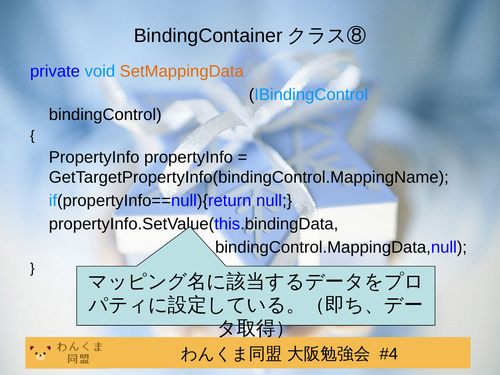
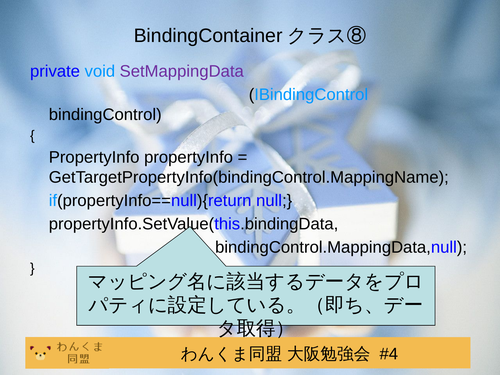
SetMappingData colour: orange -> purple (182, 71)
